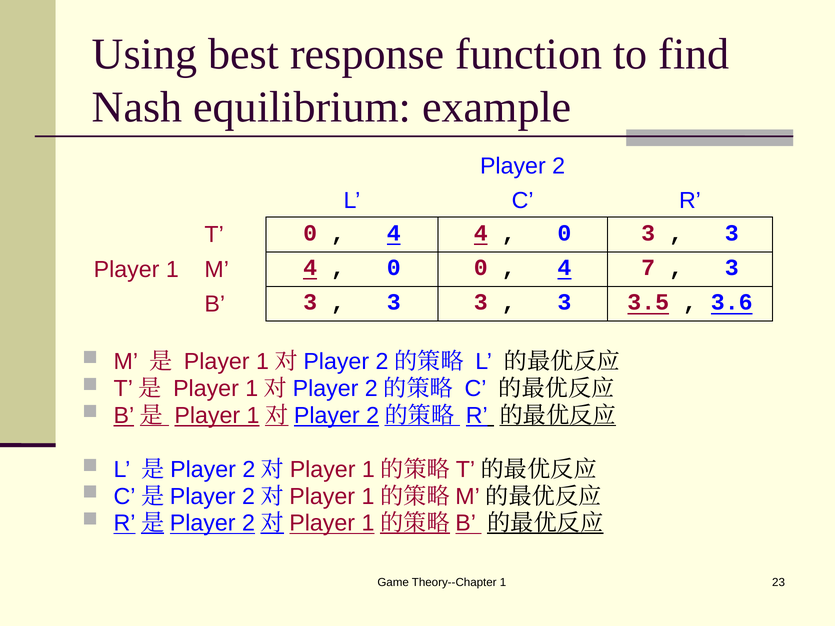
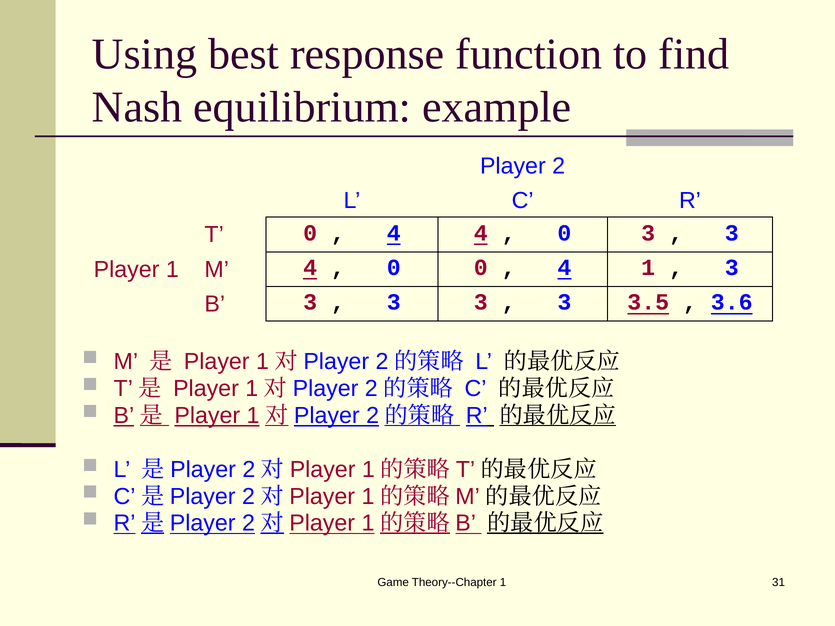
4 7: 7 -> 1 (648, 268)
23: 23 -> 31 (779, 583)
